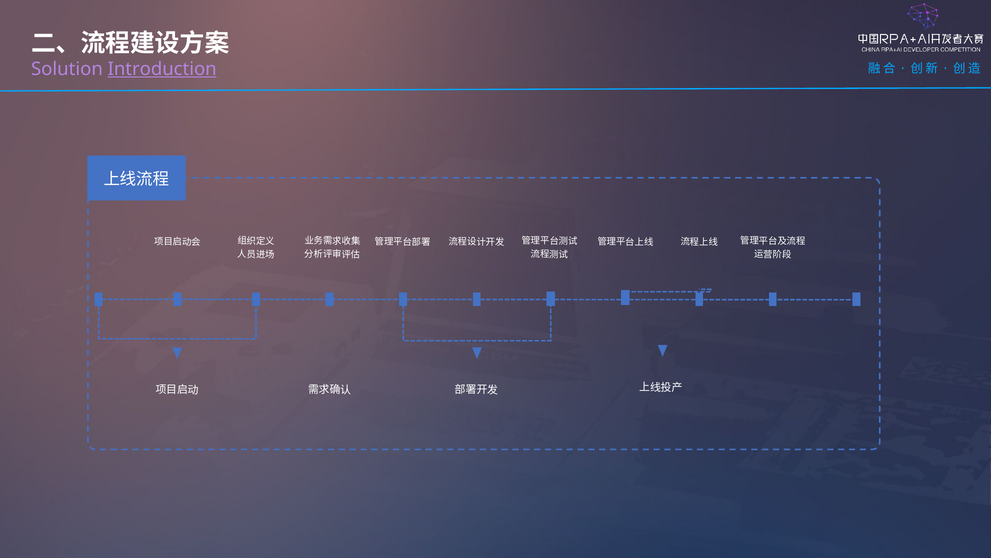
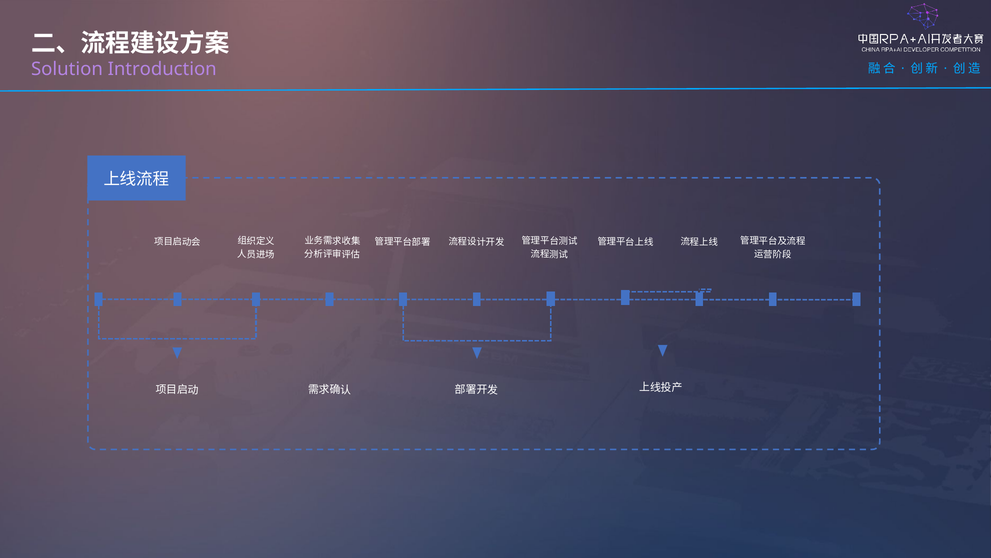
Introduction underline: present -> none (162, 69)
